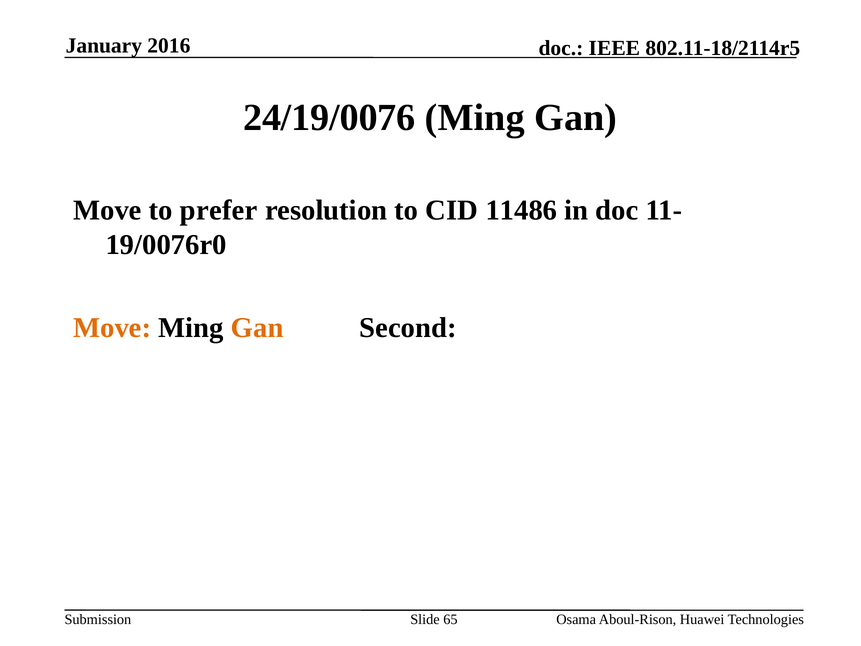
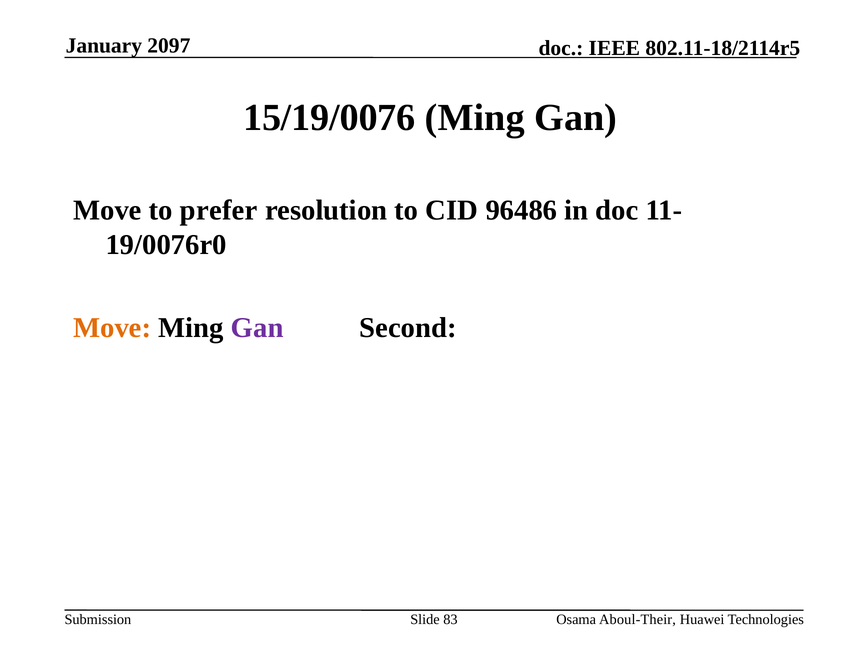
2016: 2016 -> 2097 (169, 46)
24/19/0076: 24/19/0076 -> 15/19/0076 (329, 117)
11486: 11486 -> 96486 (521, 210)
Gan colour: orange -> purple (257, 328)
65: 65 -> 83 (450, 619)
Aboul-Rison: Aboul-Rison -> Aboul-Their (637, 619)
